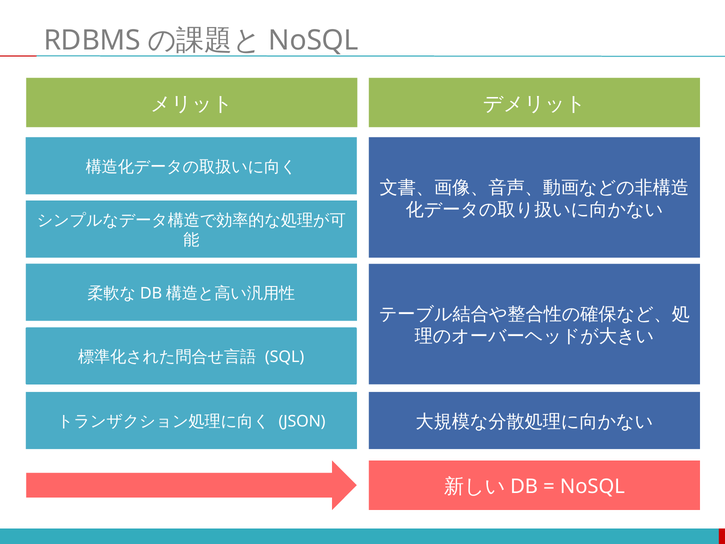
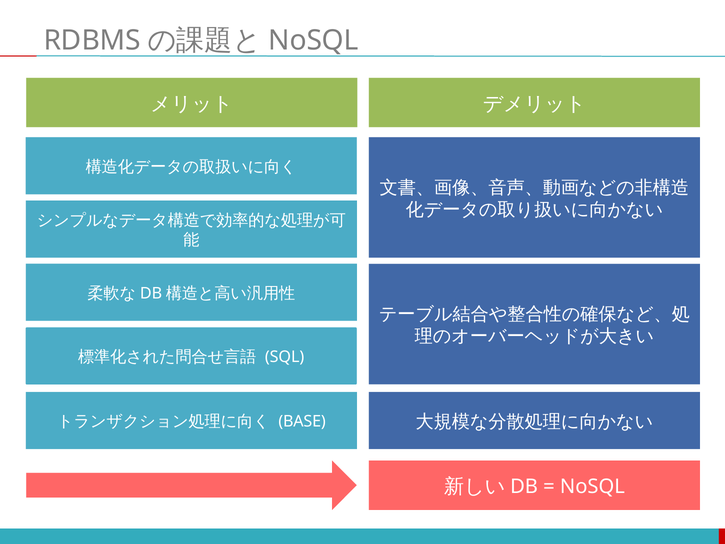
JSON: JSON -> BASE (302, 421)
